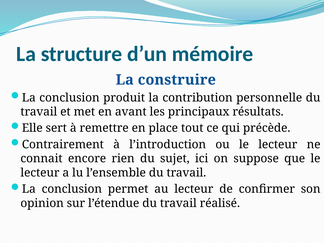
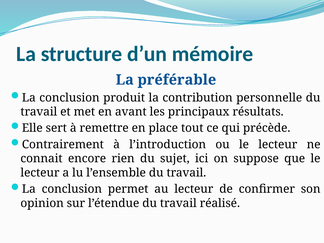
construire: construire -> préférable (177, 80)
